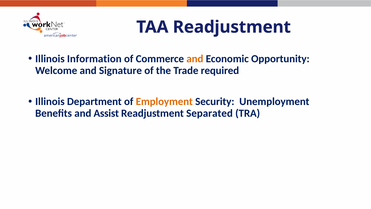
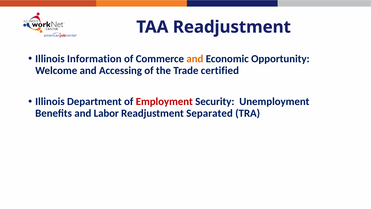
Signature: Signature -> Accessing (120, 70)
required: required -> certified (220, 70)
Employment colour: orange -> red (164, 101)
Assist: Assist -> Labor (106, 113)
